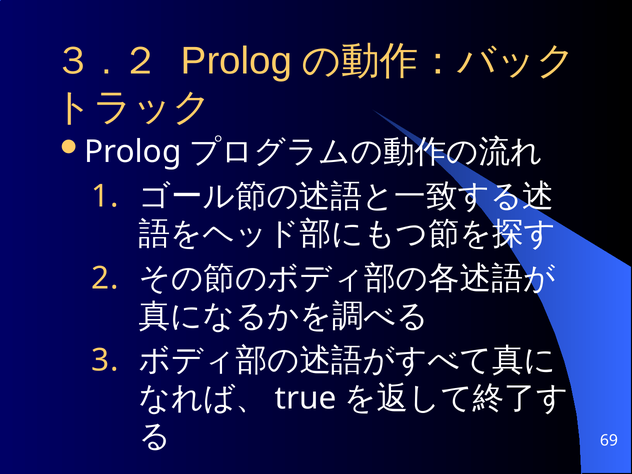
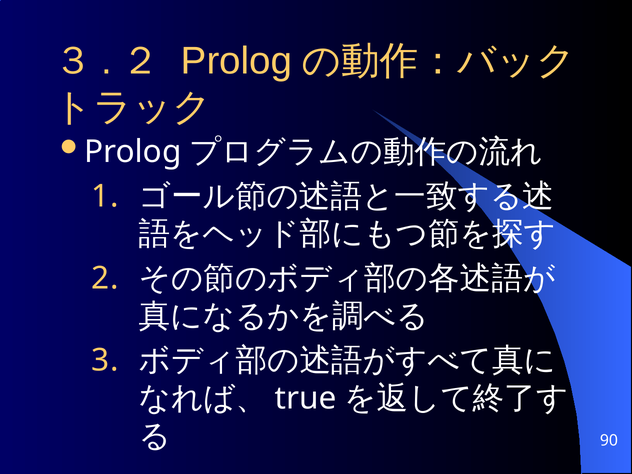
69: 69 -> 90 (609, 440)
